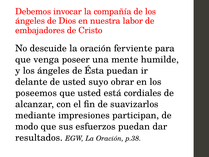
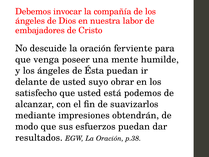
poseemos: poseemos -> satisfecho (36, 93)
cordiales: cordiales -> podemos (143, 93)
participan: participan -> obtendrán (136, 115)
